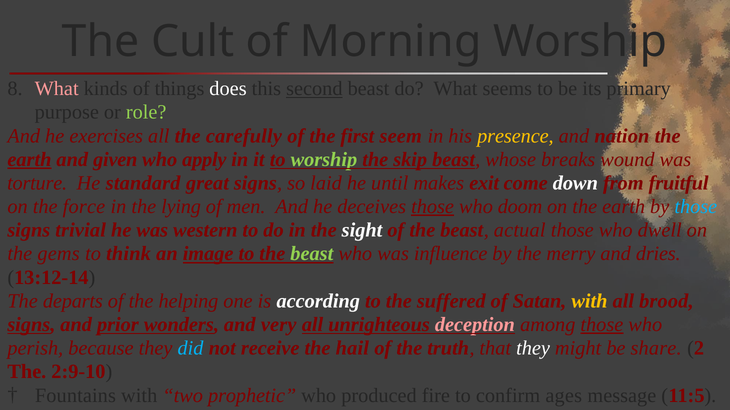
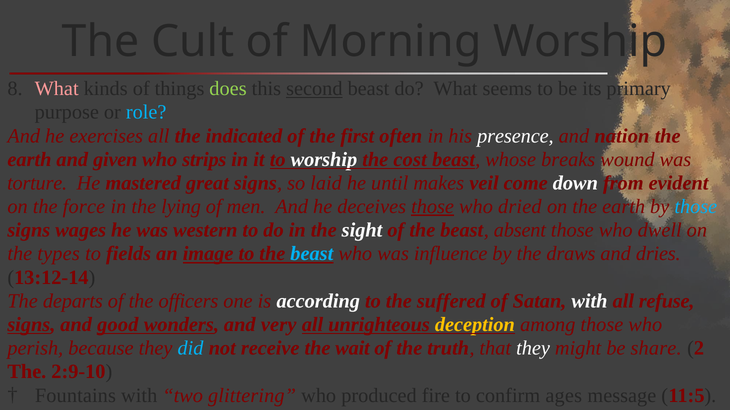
does colour: white -> light green (228, 89)
role colour: light green -> light blue (146, 112)
carefully: carefully -> indicated (244, 136)
seem: seem -> often (401, 136)
presence colour: yellow -> white (515, 136)
earth underline: present -> none (29, 160)
apply: apply -> strips (204, 160)
worship colour: light green -> white (324, 160)
skip: skip -> cost (410, 160)
standard: standard -> mastered (143, 183)
exit: exit -> veil (484, 183)
fruitful: fruitful -> evident (679, 183)
doom: doom -> dried (520, 207)
trivial: trivial -> wages (81, 231)
actual: actual -> absent (520, 231)
gems: gems -> types (59, 254)
think: think -> fields (129, 254)
beast colour: light green -> light blue (312, 254)
merry: merry -> draws (571, 254)
helping: helping -> officers (188, 301)
with colour: yellow -> white (589, 301)
brood: brood -> refuse (667, 301)
prior: prior -> good (118, 325)
deception colour: pink -> yellow (475, 325)
those underline: present -> none (602, 325)
hail: hail -> wait (353, 349)
prophetic: prophetic -> glittering (252, 396)
